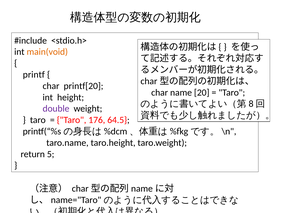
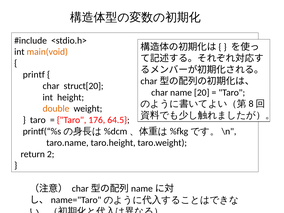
printf[20: printf[20 -> struct[20 (84, 86)
double colour: purple -> orange (56, 109)
5: 5 -> 2 (51, 154)
